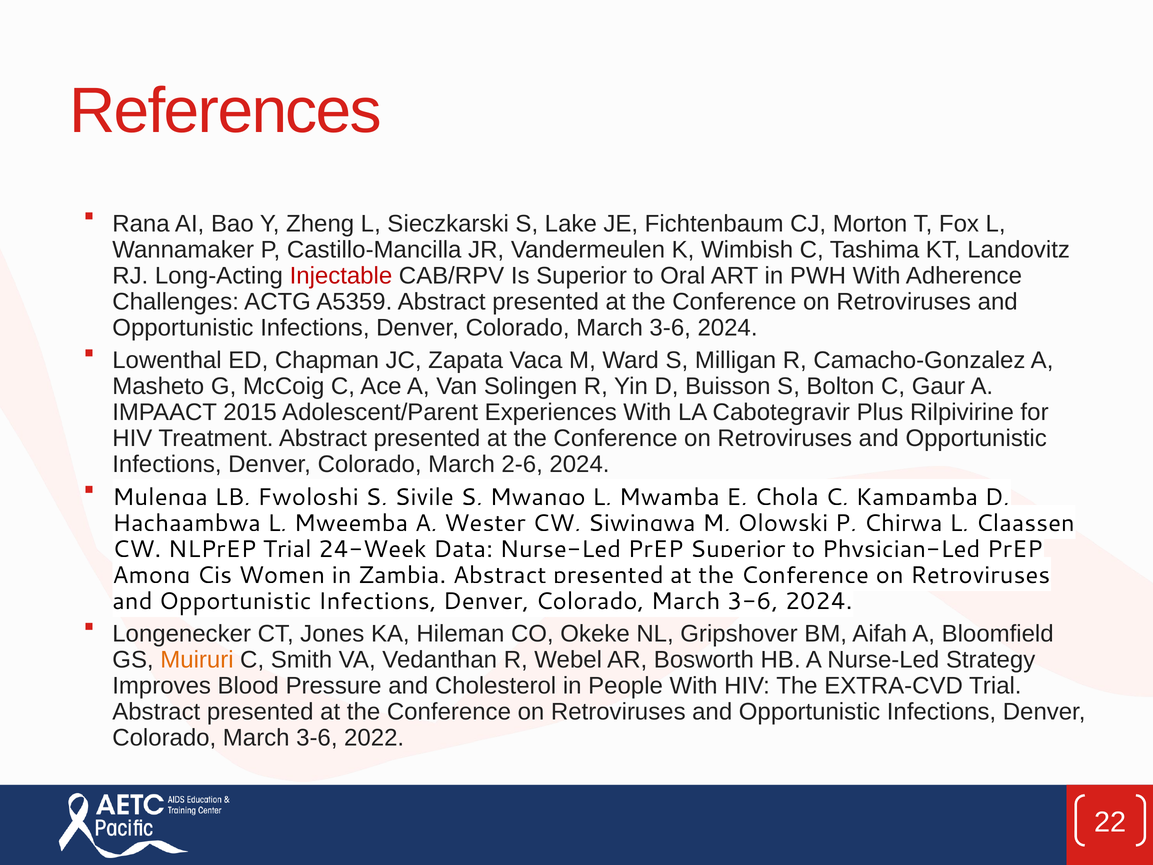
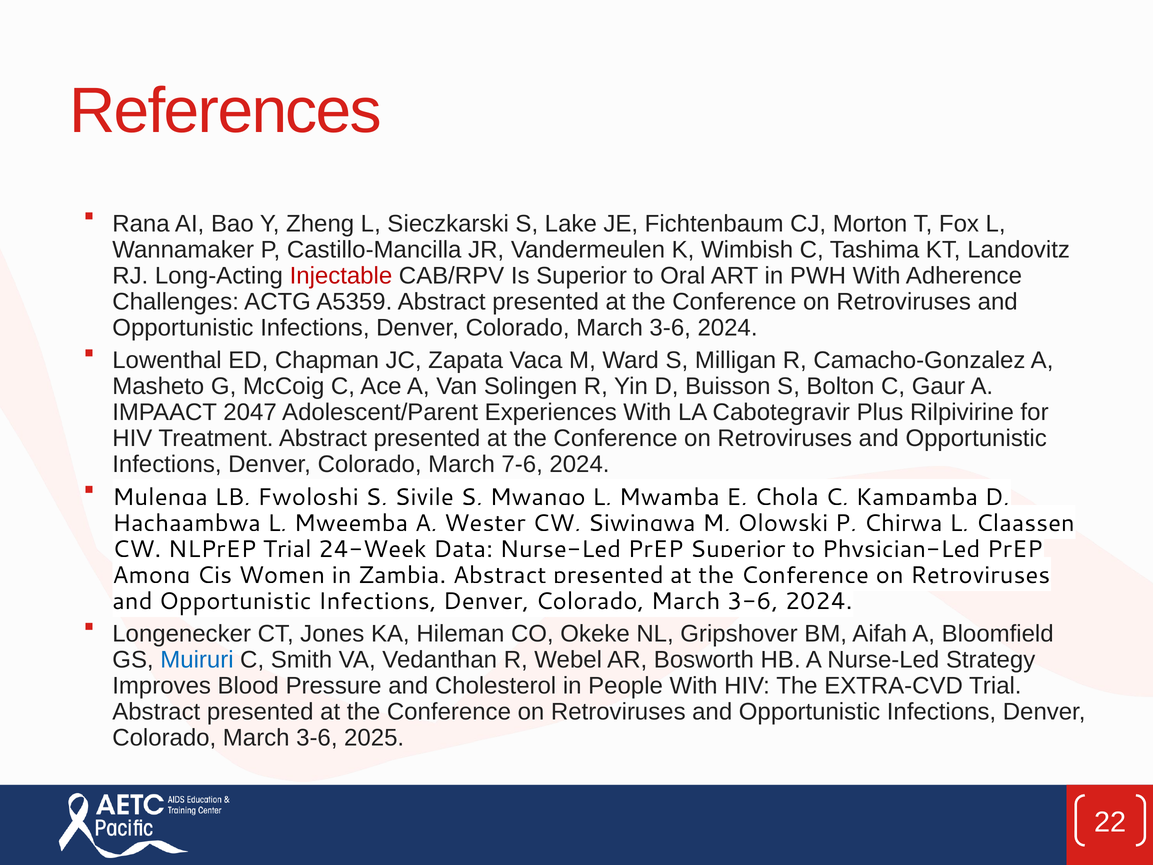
2015: 2015 -> 2047 (250, 412)
2-6: 2-6 -> 7-6 (522, 464)
Muiruri colour: orange -> blue (197, 660)
2022: 2022 -> 2025 (374, 738)
